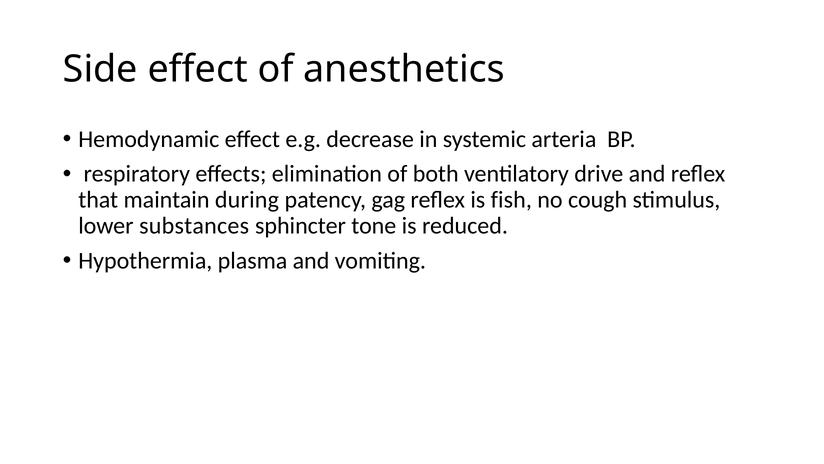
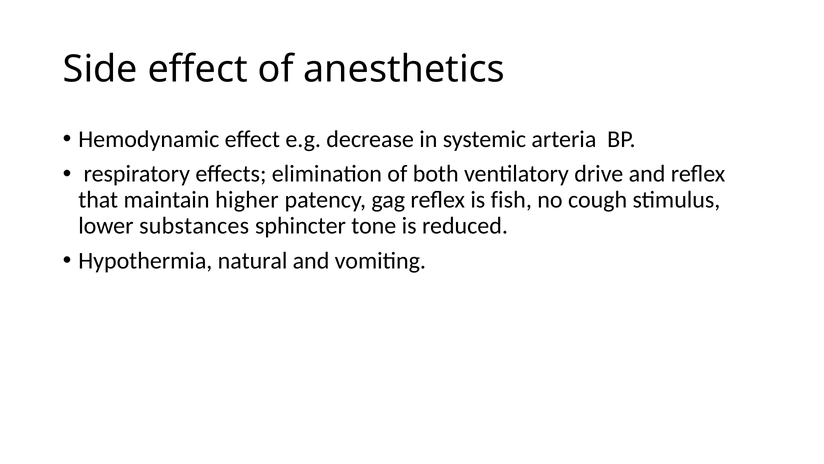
during: during -> higher (247, 200)
plasma: plasma -> natural (253, 260)
